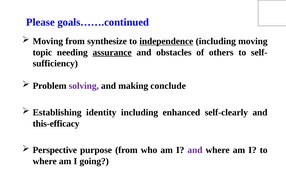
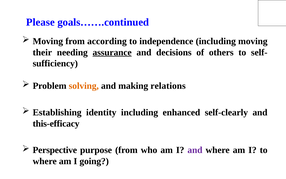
synthesize: synthesize -> according (107, 41)
independence underline: present -> none (166, 41)
topic: topic -> their (42, 52)
obstacles: obstacles -> decisions (174, 52)
solving colour: purple -> orange (84, 86)
conclude: conclude -> relations (168, 86)
